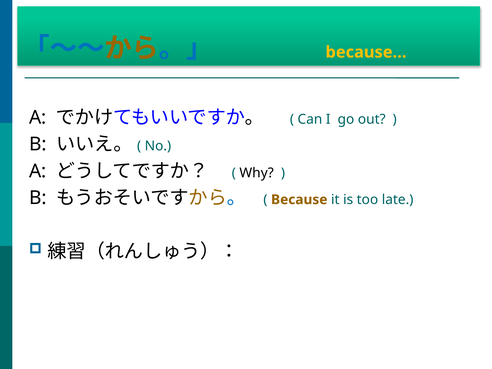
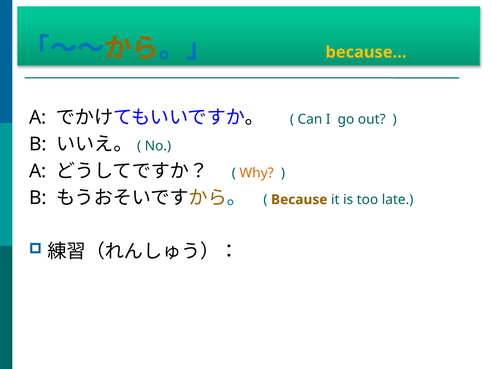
Why colour: black -> orange (257, 173)
